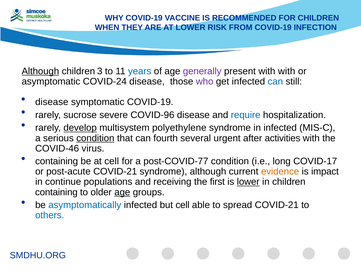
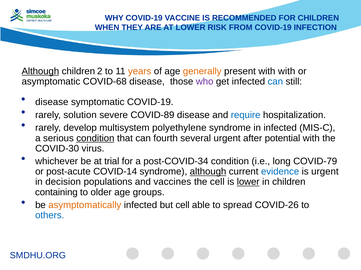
3: 3 -> 2 (100, 71)
years colour: blue -> orange (140, 71)
generally colour: purple -> orange (202, 71)
COVID-24: COVID-24 -> COVID-68 (105, 82)
sucrose: sucrose -> solution (80, 115)
COVID-96: COVID-96 -> COVID-89 (152, 115)
develop underline: present -> none (80, 128)
activities: activities -> potential (283, 139)
COVID-46: COVID-46 -> COVID-30 (57, 149)
containing: containing -> whichever (57, 162)
at cell: cell -> trial (112, 162)
post-COVID-77: post-COVID-77 -> post-COVID-34 (176, 162)
COVID-17: COVID-17 -> COVID-79 (315, 162)
post-acute COVID-21: COVID-21 -> COVID-14 (115, 172)
although underline: none -> present (208, 172)
evidence colour: orange -> blue (280, 172)
is impact: impact -> urgent (325, 172)
continue: continue -> decision (63, 182)
receiving: receiving -> vaccines (172, 182)
the first: first -> cell (217, 182)
age underline: present -> none (122, 193)
asymptomatically colour: blue -> orange (85, 206)
spread COVID-21: COVID-21 -> COVID-26 (277, 206)
